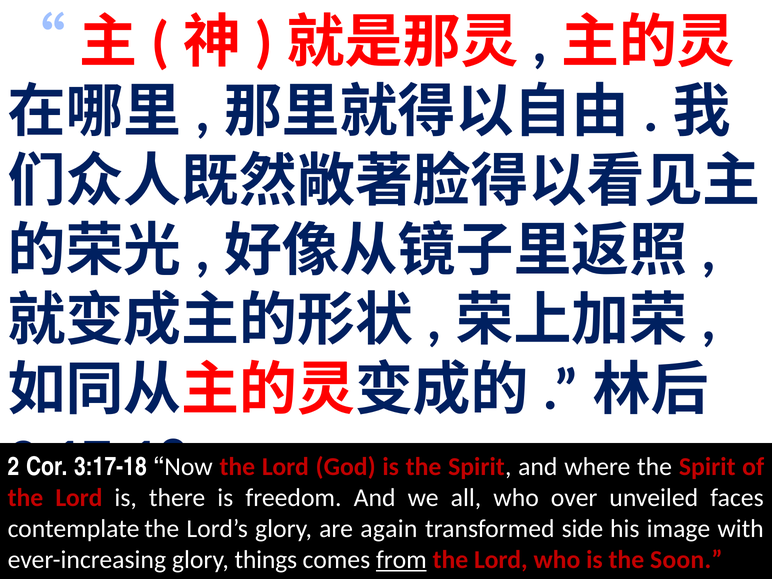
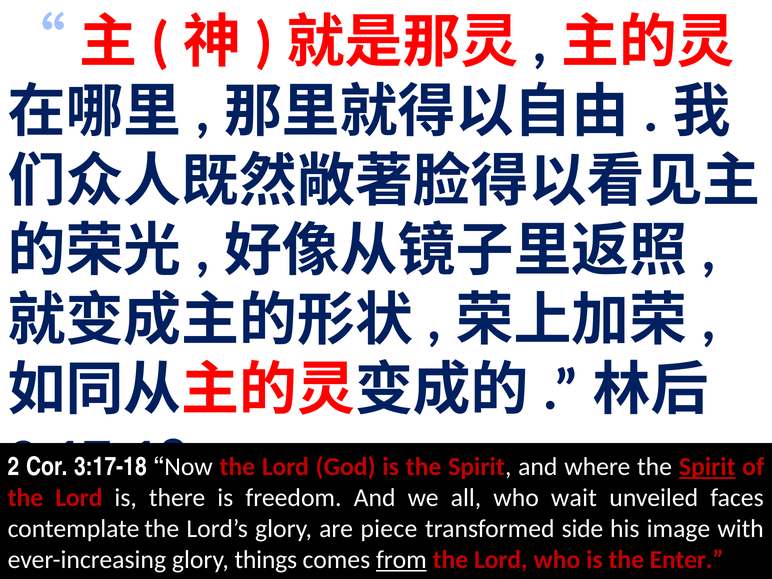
Spirit underline: none -> present (707, 467)
over: over -> wait (574, 498)
again: again -> piece (389, 529)
Soon: Soon -> Enter (687, 560)
